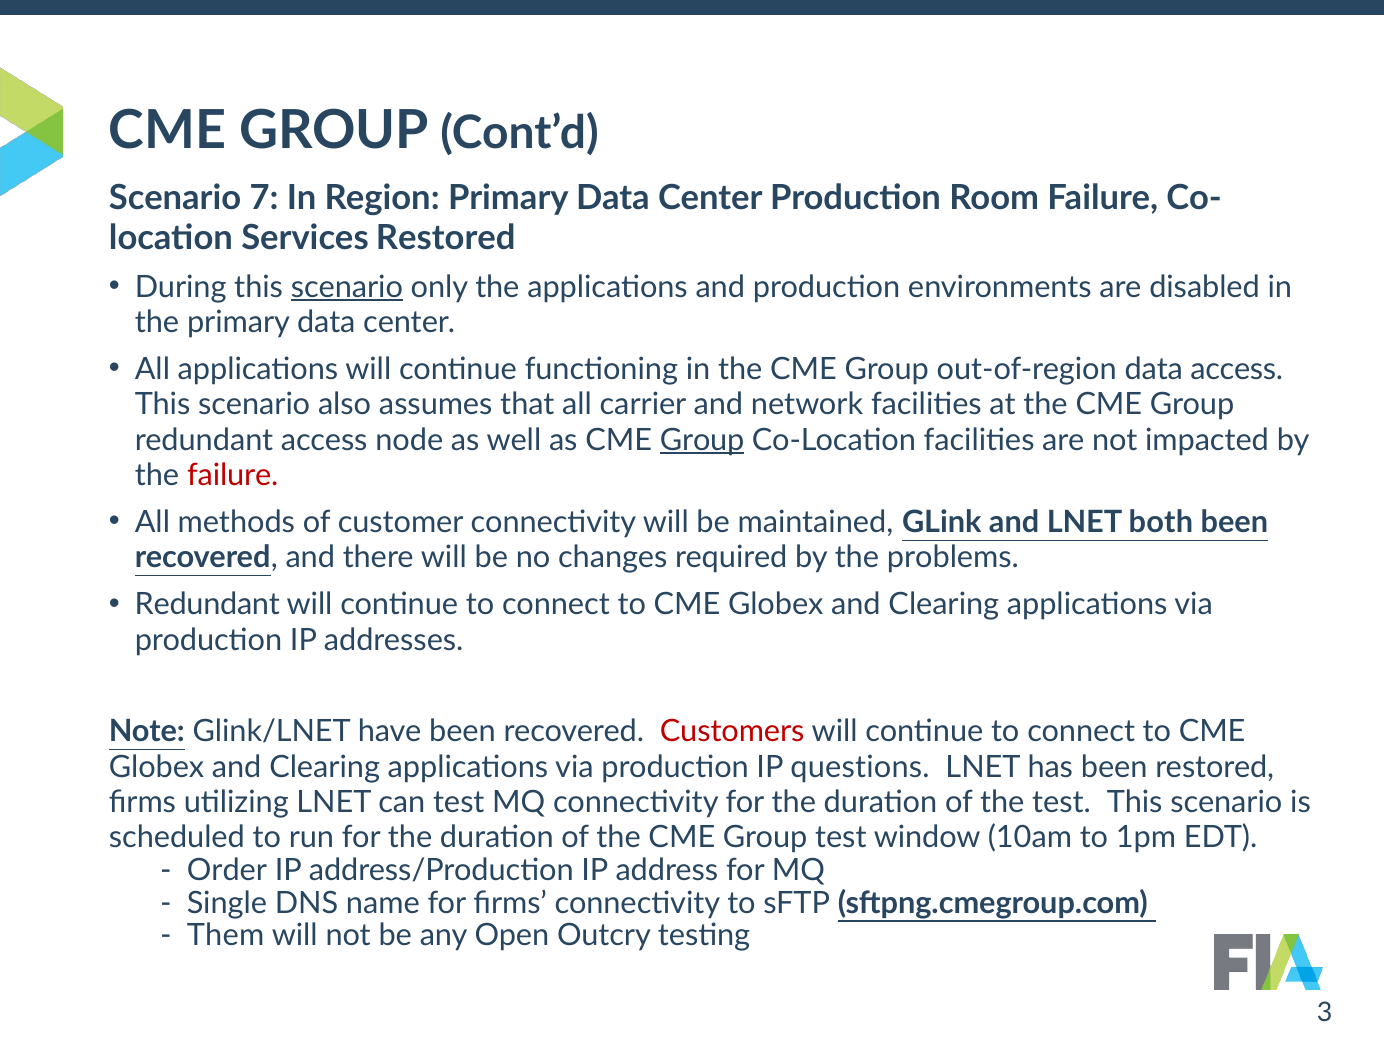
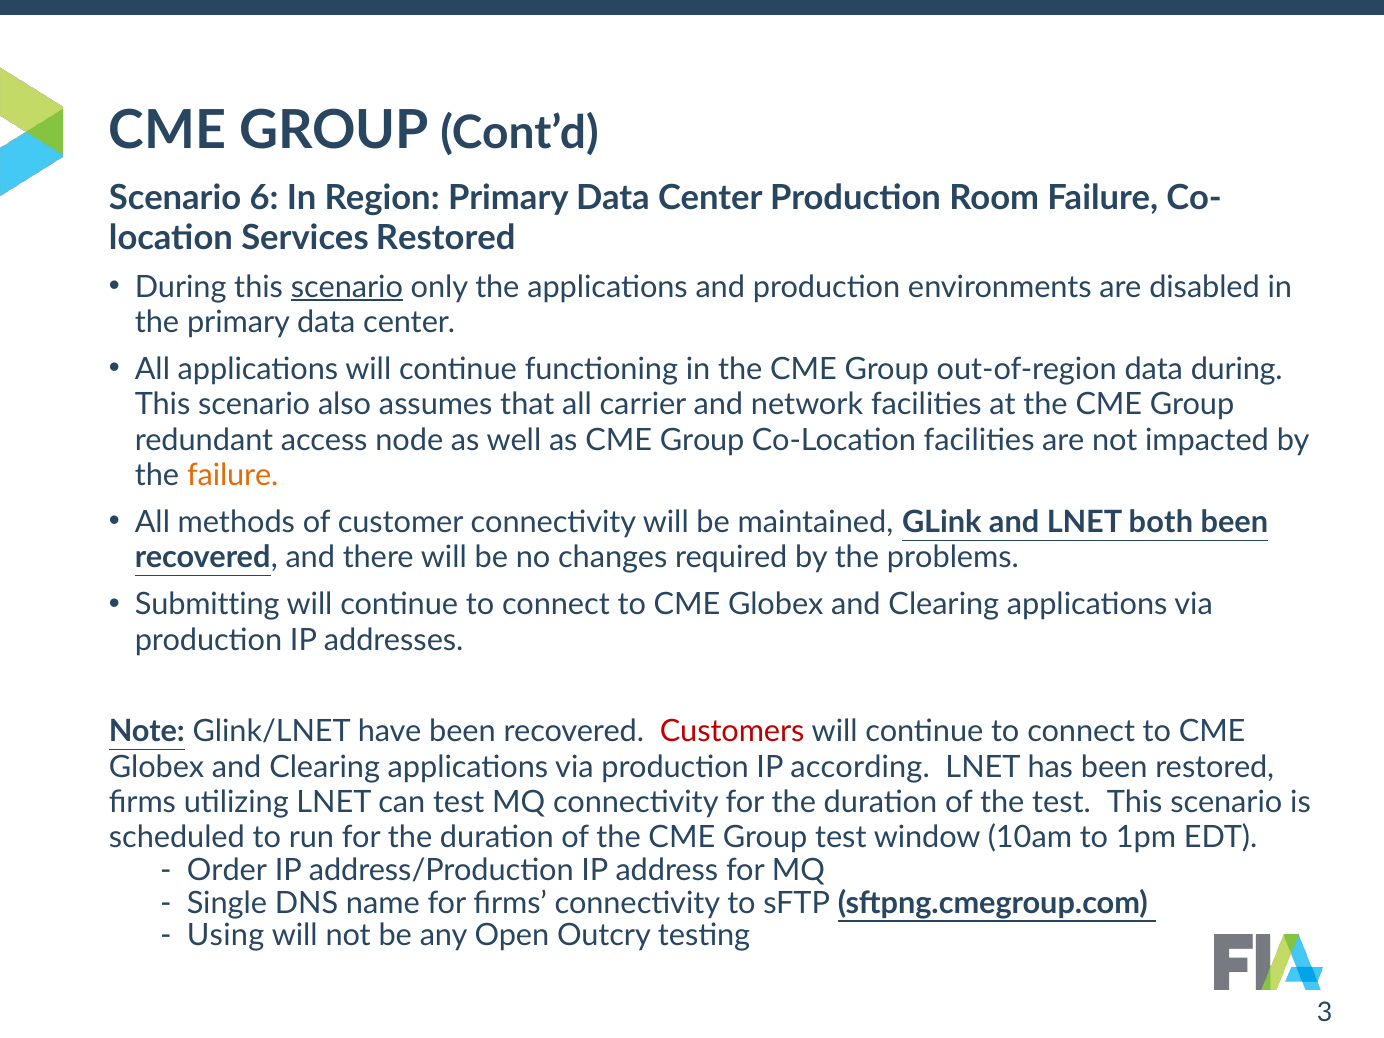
7: 7 -> 6 (264, 198)
data access: access -> during (1237, 369)
Group underline: present -> none (702, 440)
failure colour: red -> orange (233, 475)
Redundant: Redundant -> Submitting (207, 605)
questions: questions -> according (860, 767)
Them: Them -> Using (226, 935)
